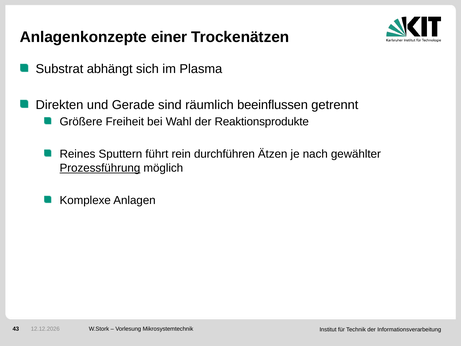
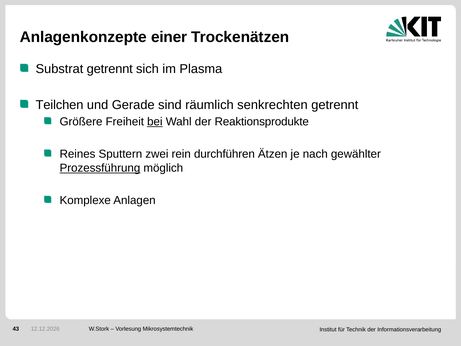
Substrat abhängt: abhängt -> getrennt (110, 69)
Direkten: Direkten -> Teilchen (60, 105)
beeinflussen: beeinflussen -> senkrechten (272, 105)
bei underline: none -> present (155, 122)
führt: führt -> zwei (157, 154)
